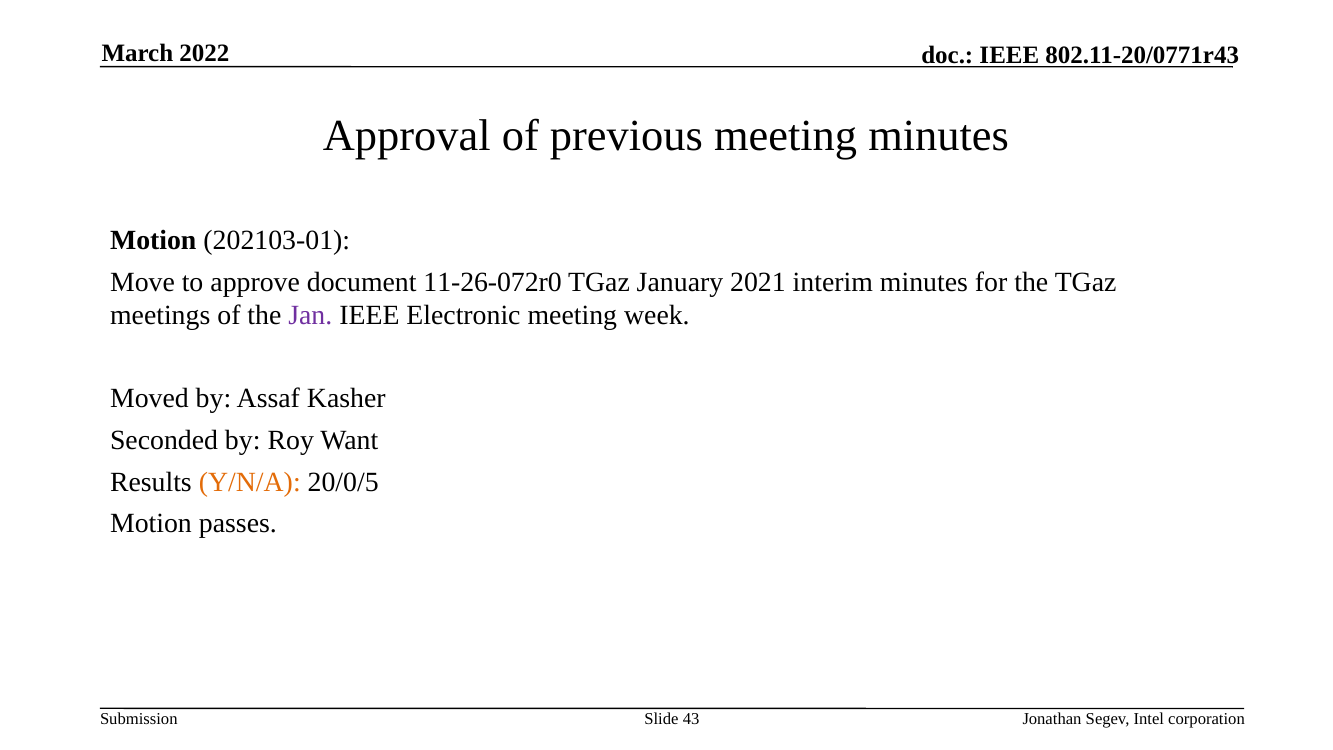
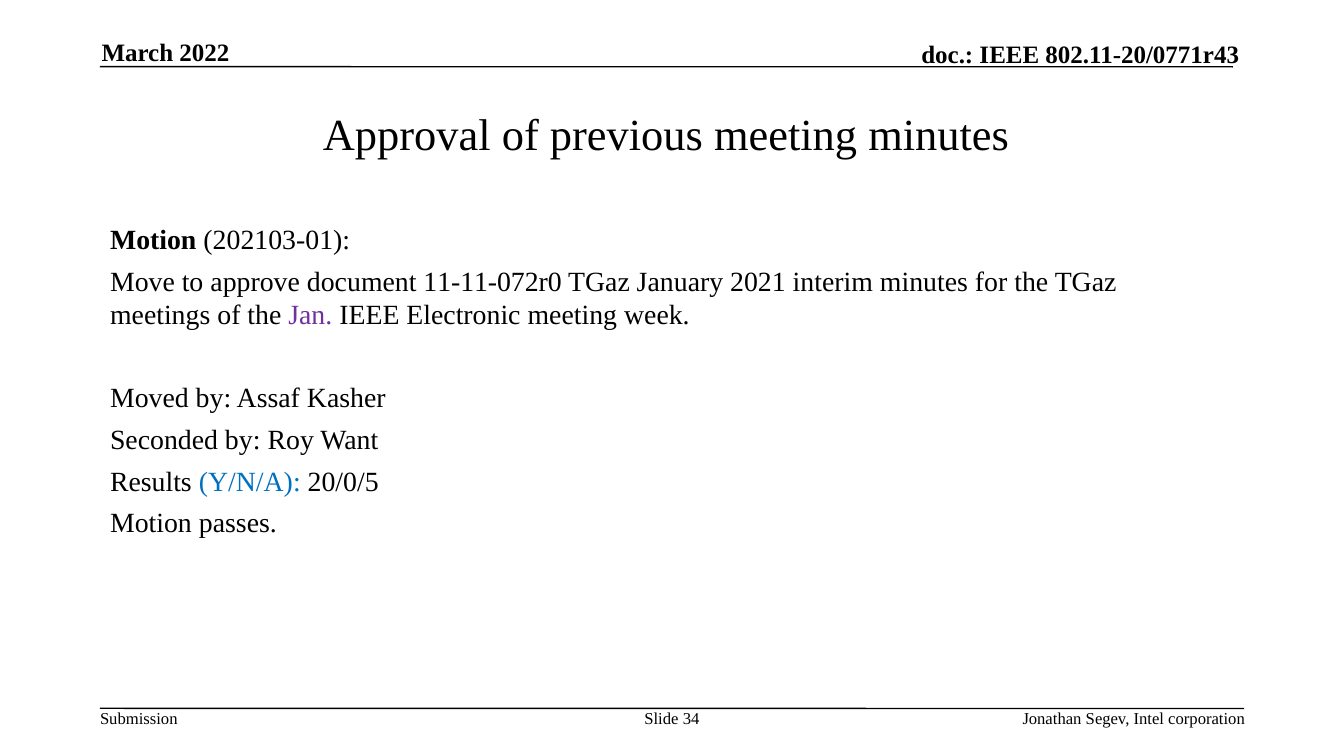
11-26-072r0: 11-26-072r0 -> 11-11-072r0 (493, 282)
Y/N/A colour: orange -> blue (250, 482)
43: 43 -> 34 (691, 719)
